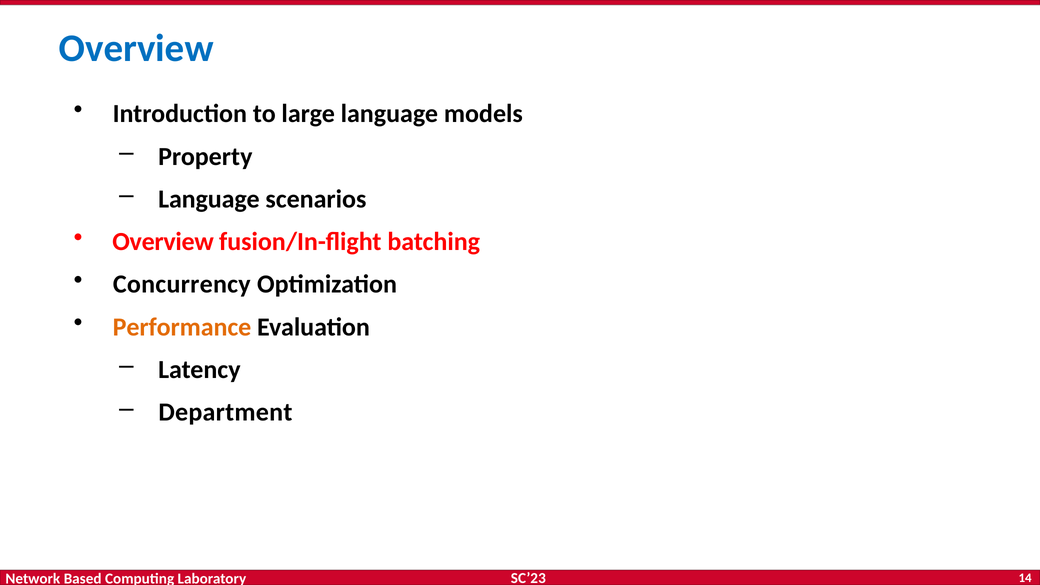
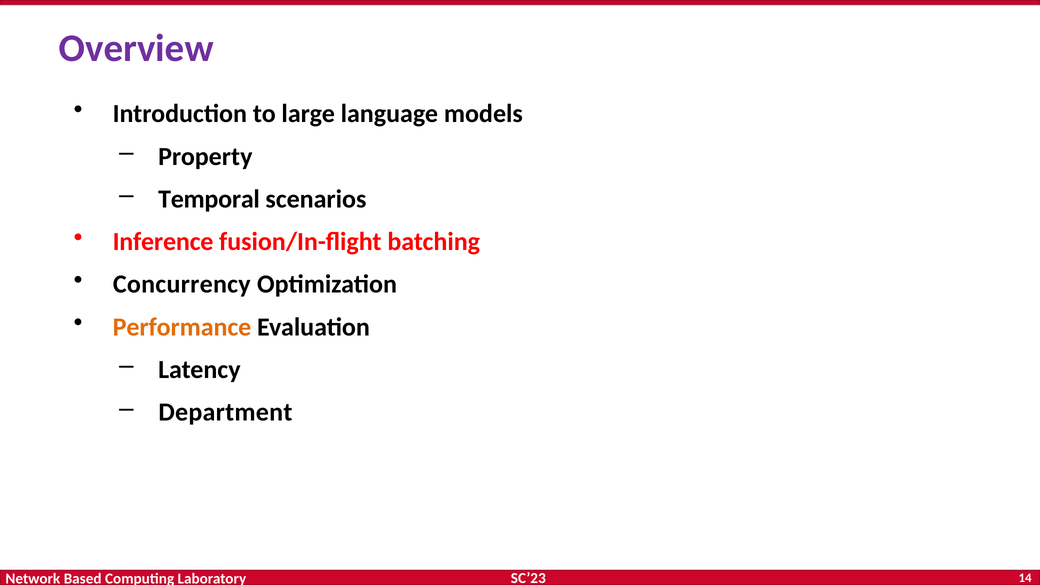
Overview colour: blue -> purple (136, 48)
Language: Language -> Temporal (209, 199)
Overview: Overview -> Inference (163, 242)
